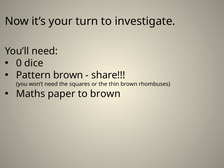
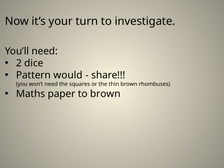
0: 0 -> 2 (19, 63)
Pattern brown: brown -> would (68, 75)
